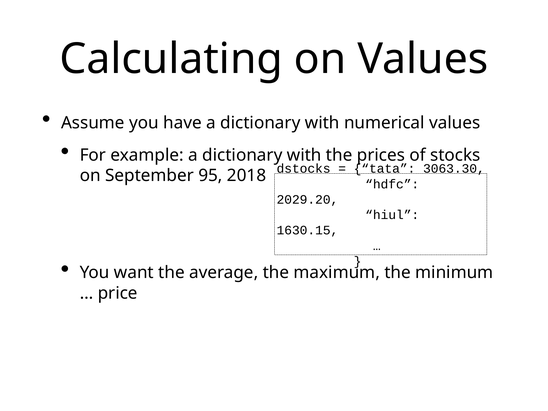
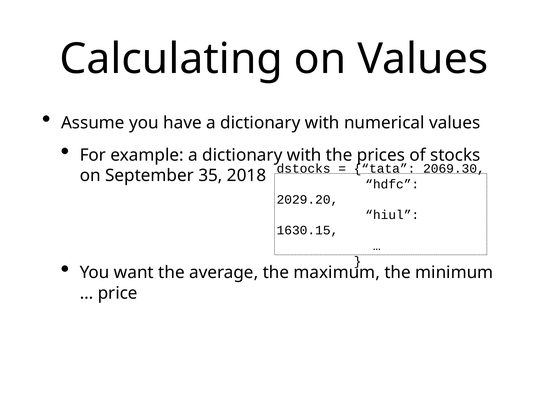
3063.30: 3063.30 -> 2069.30 (454, 169)
95: 95 -> 35 (210, 176)
